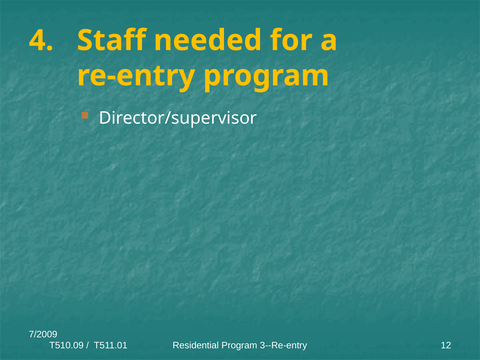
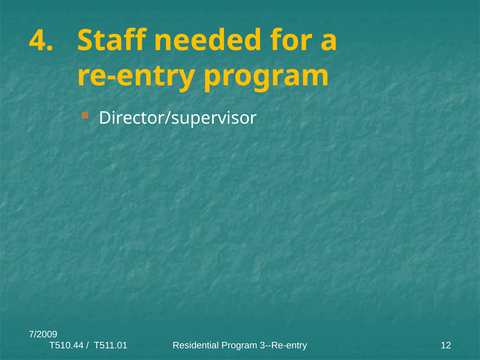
T510.09: T510.09 -> T510.44 (66, 345)
